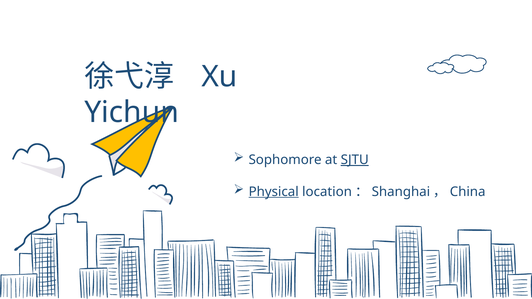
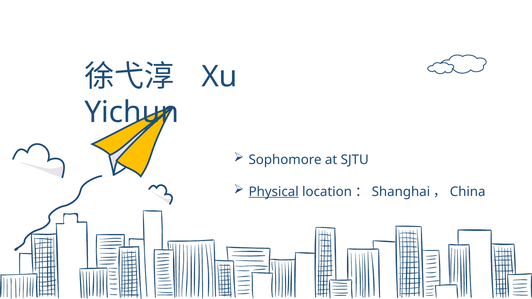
SJTU underline: present -> none (355, 160)
